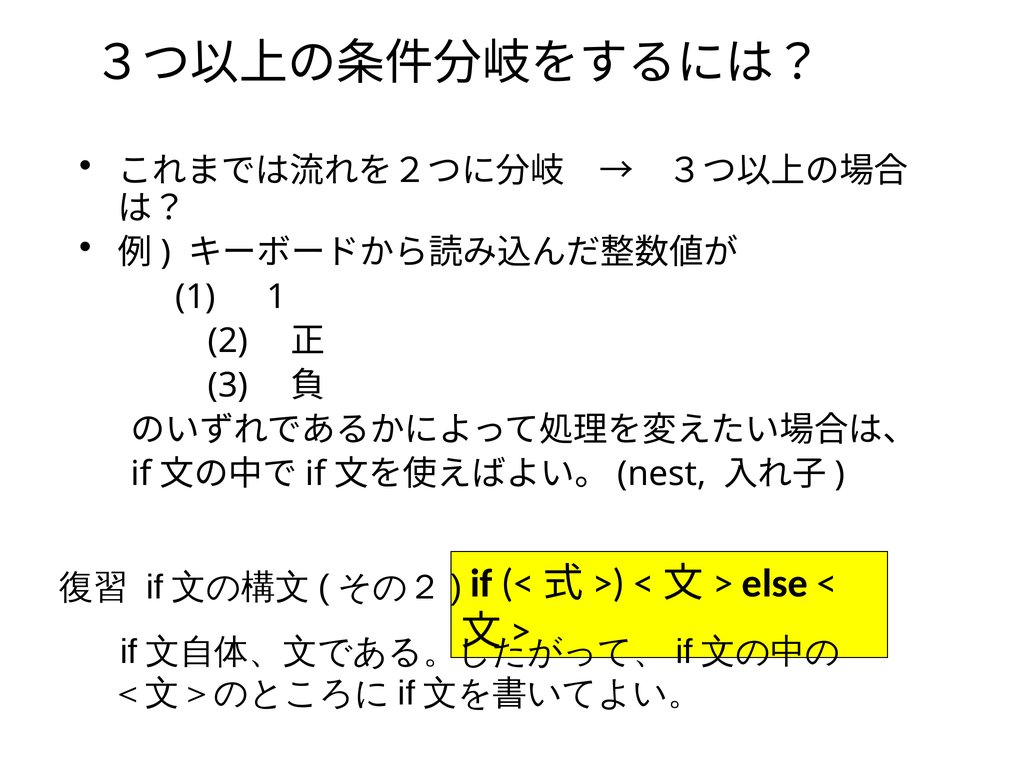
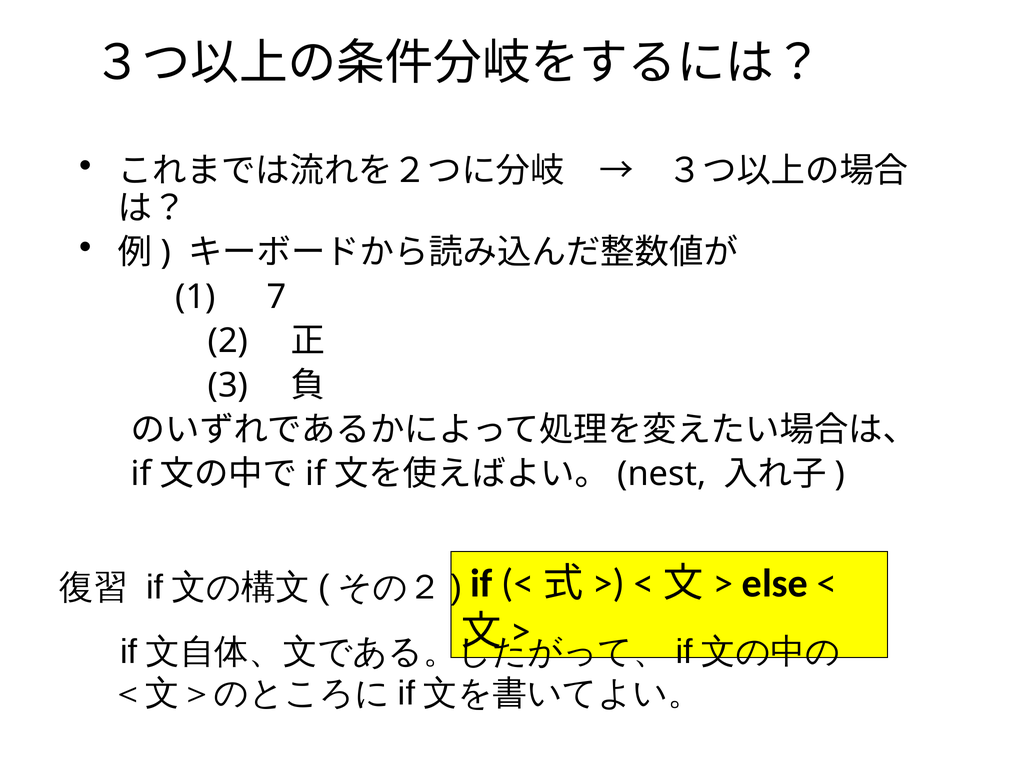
1 1: 1 -> 7 (276, 297)
